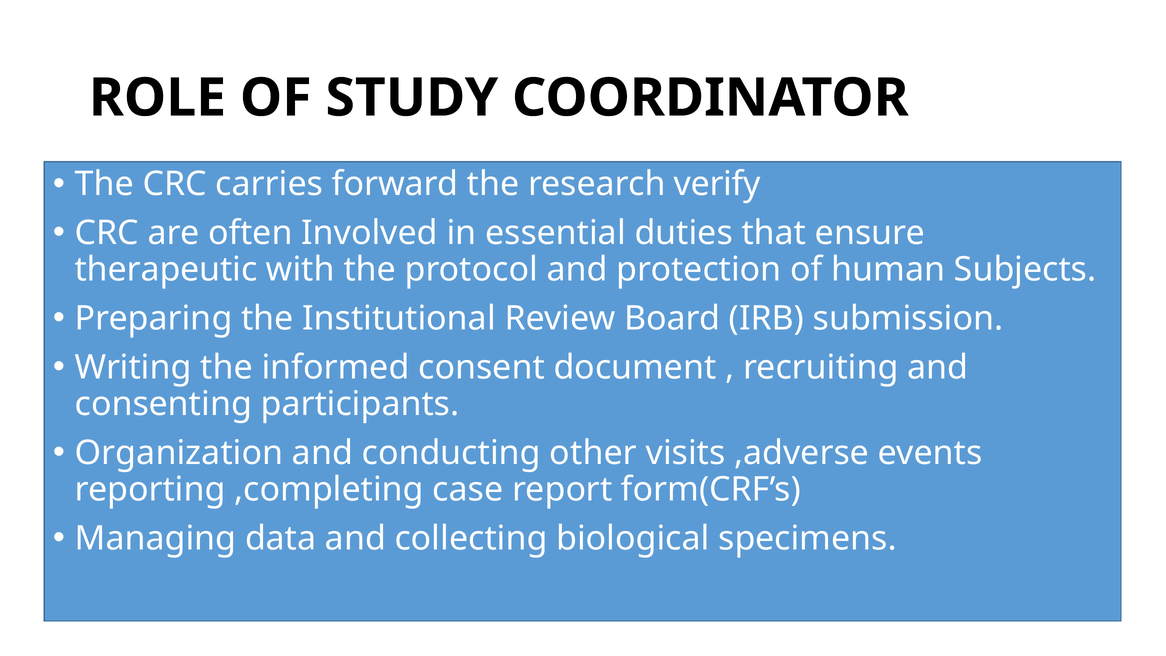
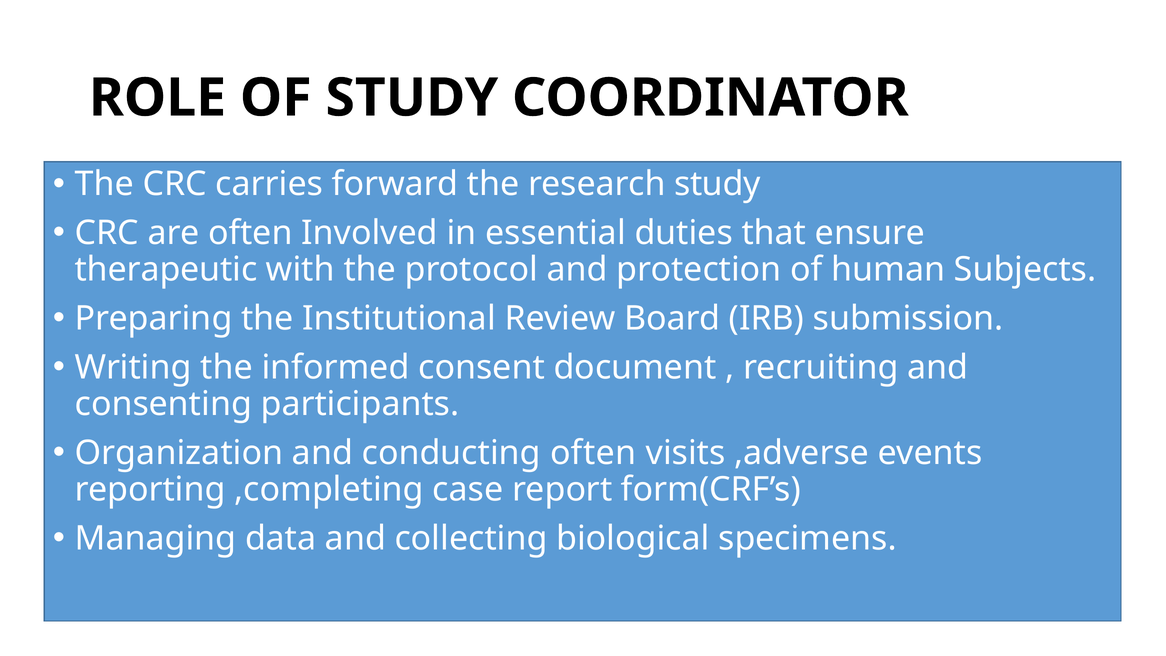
research verify: verify -> study (717, 184)
conducting other: other -> often (593, 453)
